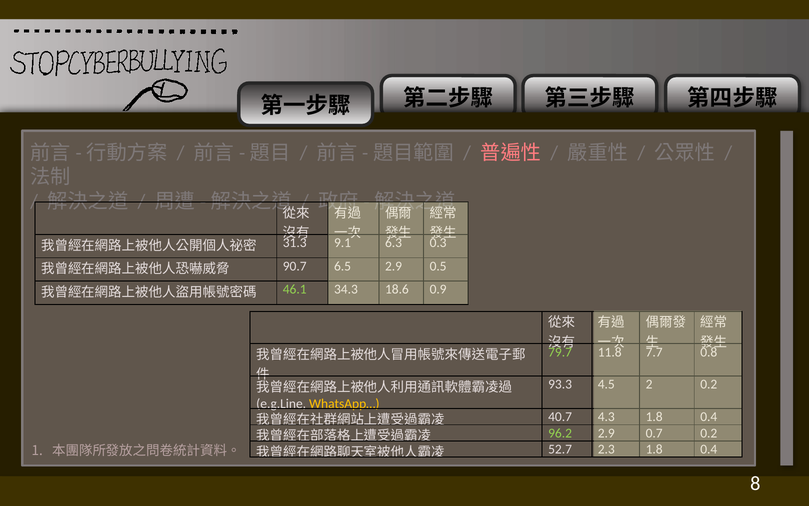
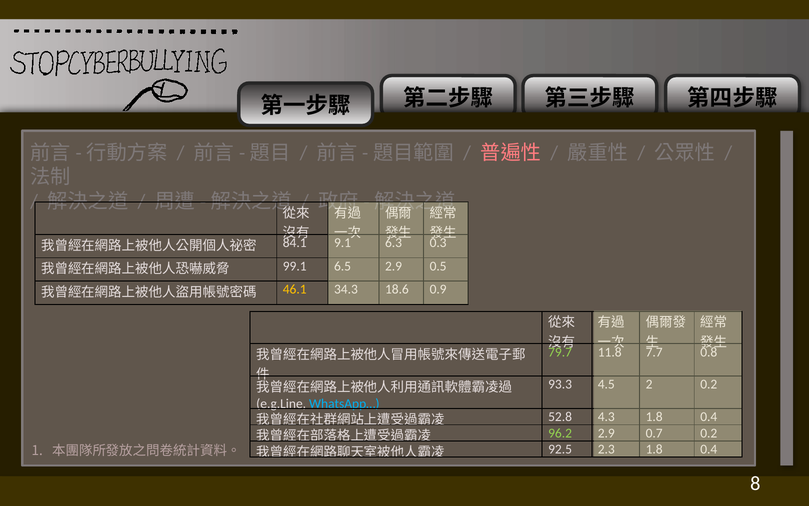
31.3: 31.3 -> 84.1 (295, 243)
90.7: 90.7 -> 99.1 (295, 266)
46.1 colour: light green -> yellow (295, 289)
WhatsApp… colour: yellow -> light blue (344, 404)
40.7: 40.7 -> 52.8 (560, 417)
52.7: 52.7 -> 92.5 (560, 449)
